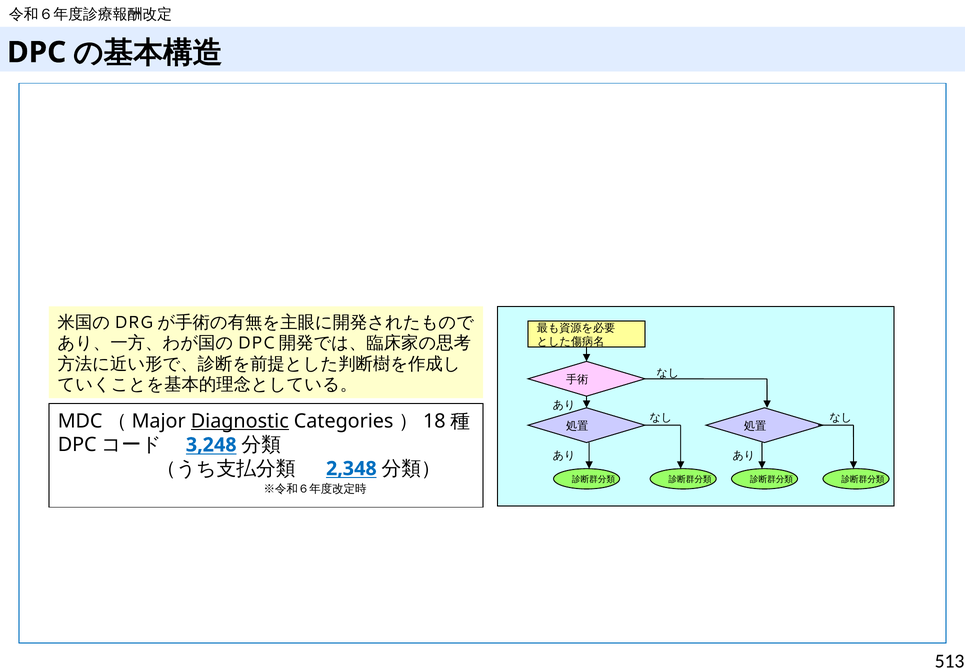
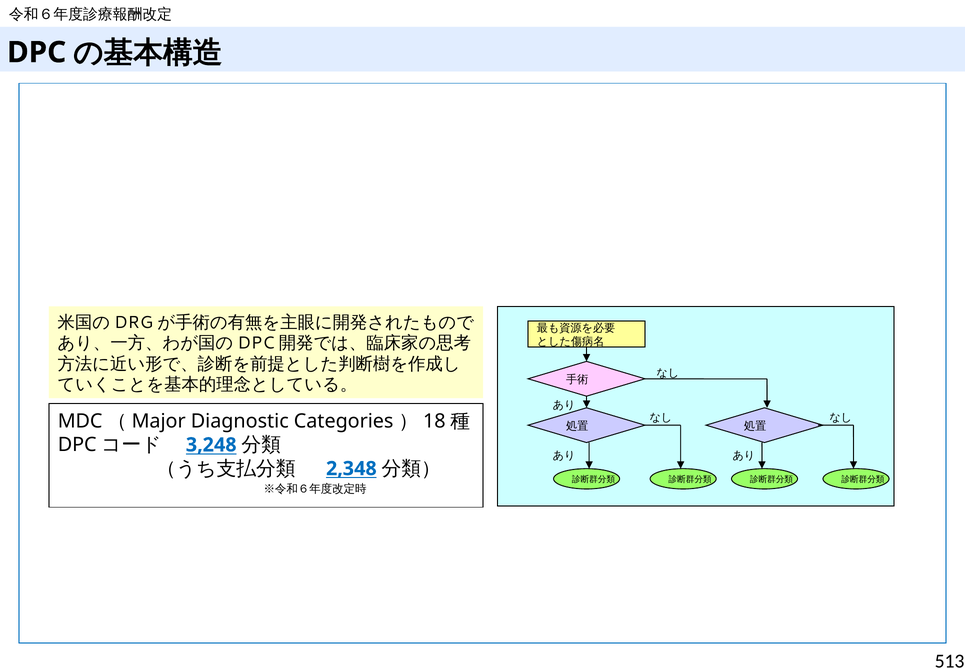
Diagnostic underline: present -> none (240, 421)
